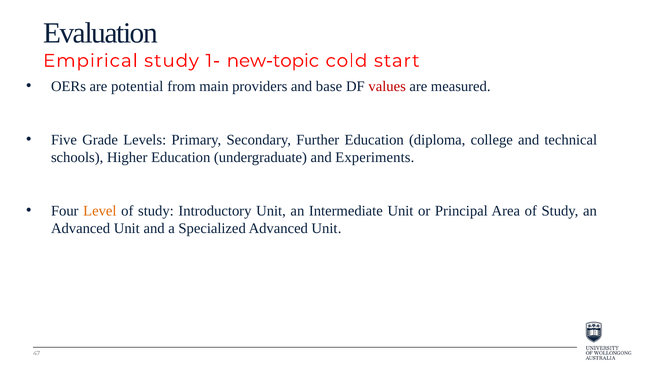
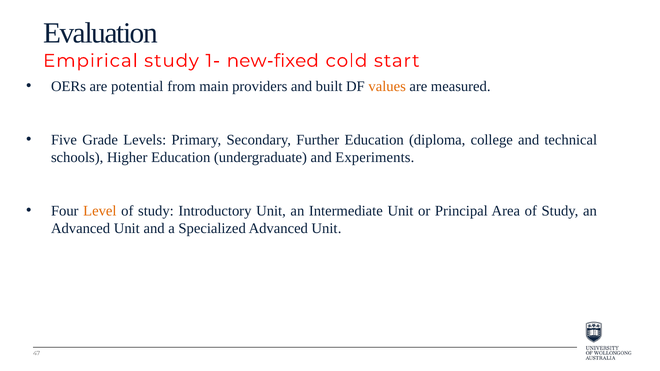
new-topic: new-topic -> new-fixed (273, 61)
base: base -> built (329, 86)
values colour: red -> orange (387, 86)
